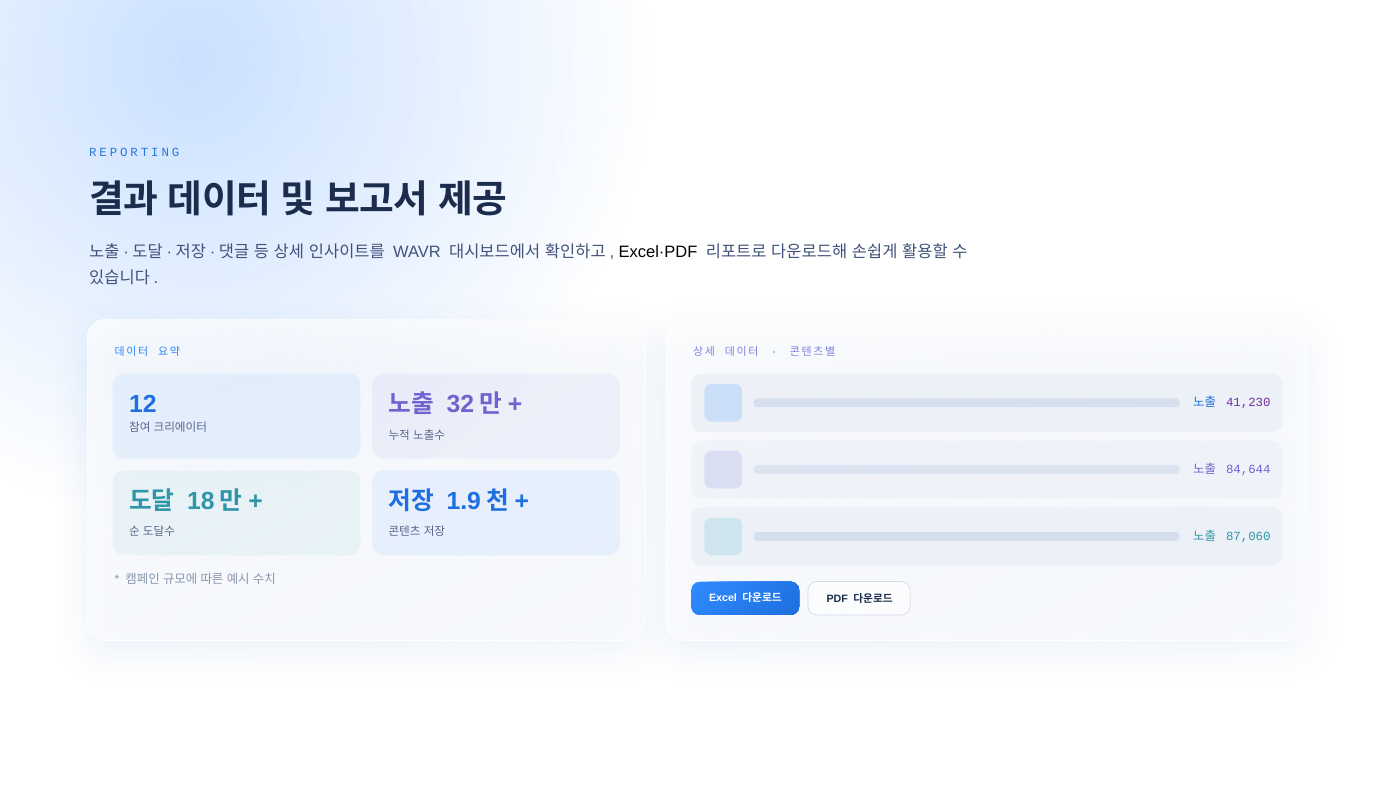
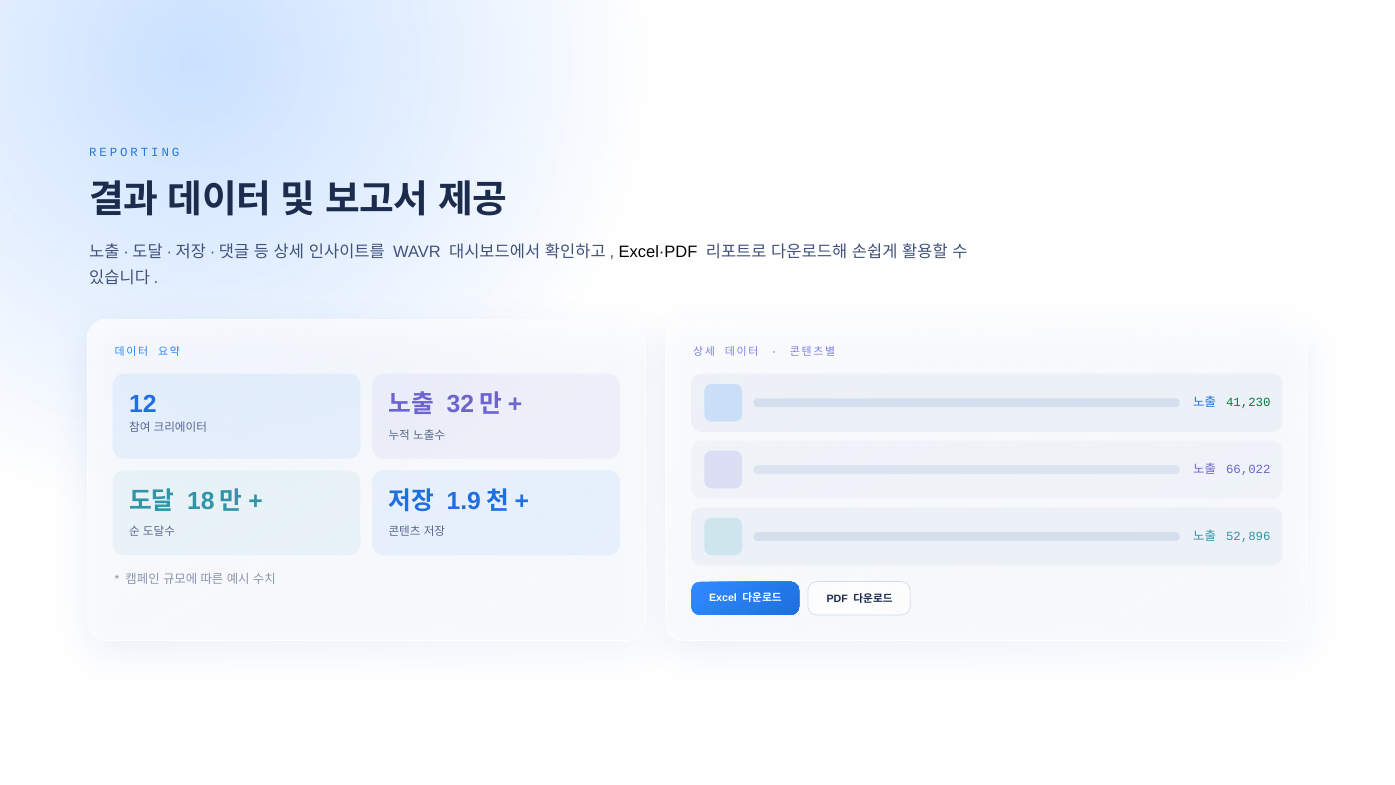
41,230 colour: purple -> green (1248, 403)
84,644: 84,644 -> 66,022 (1248, 469)
87,060: 87,060 -> 52,896 (1248, 536)
